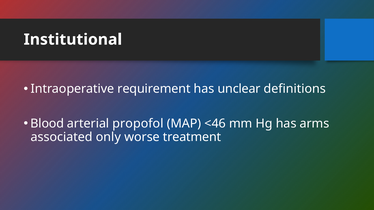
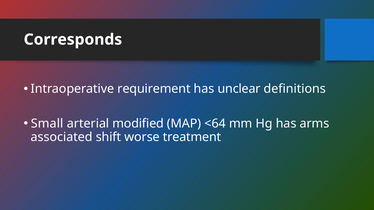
Institutional: Institutional -> Corresponds (73, 40)
Blood: Blood -> Small (47, 124)
propofol: propofol -> modified (138, 124)
<46: <46 -> <64 (215, 124)
only: only -> shift (108, 137)
